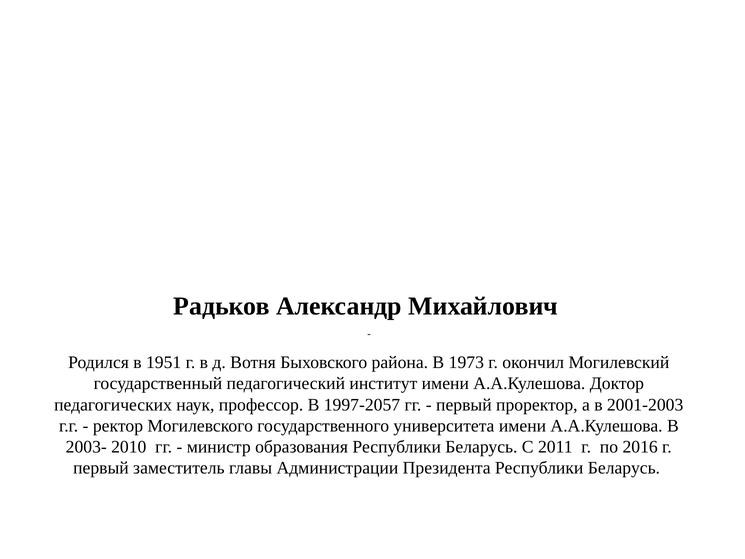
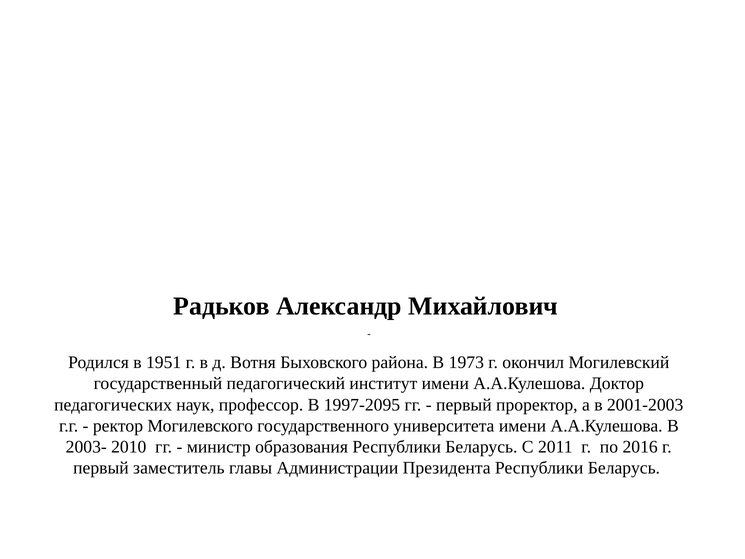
1997-2057: 1997-2057 -> 1997-2095 (362, 405)
